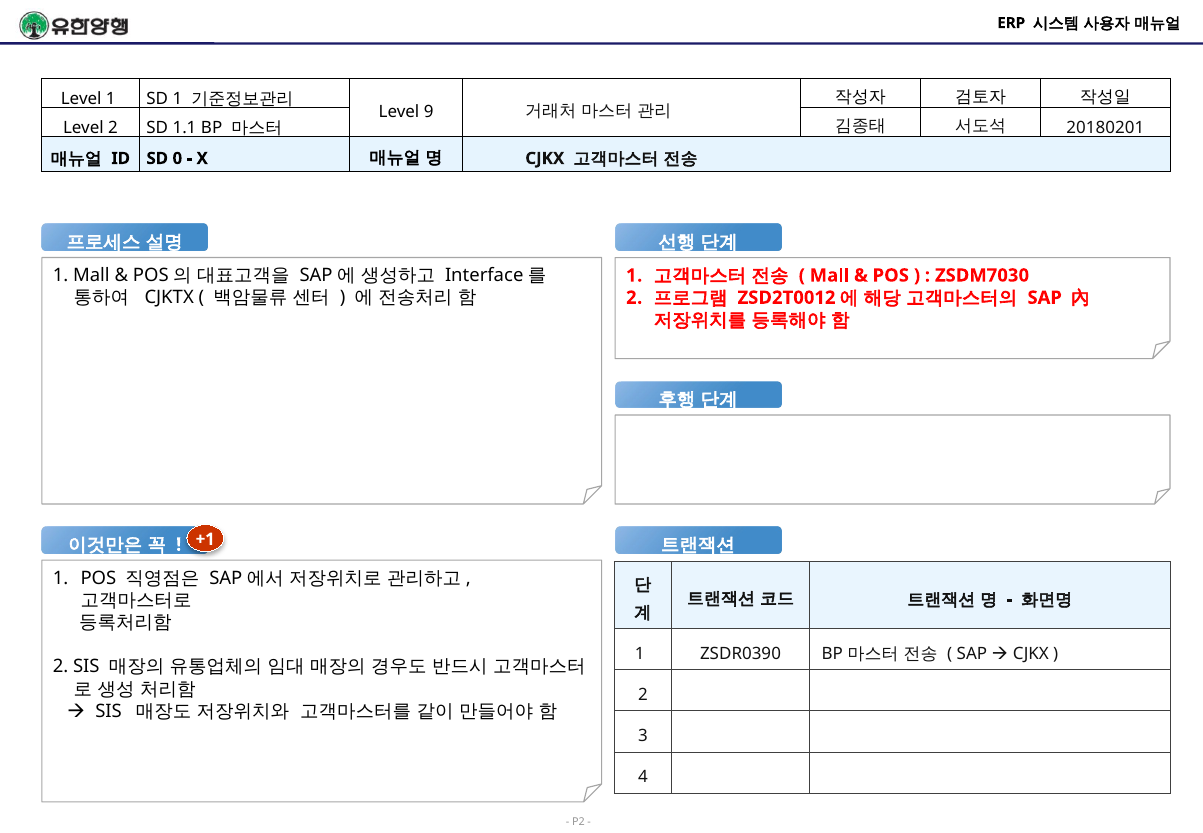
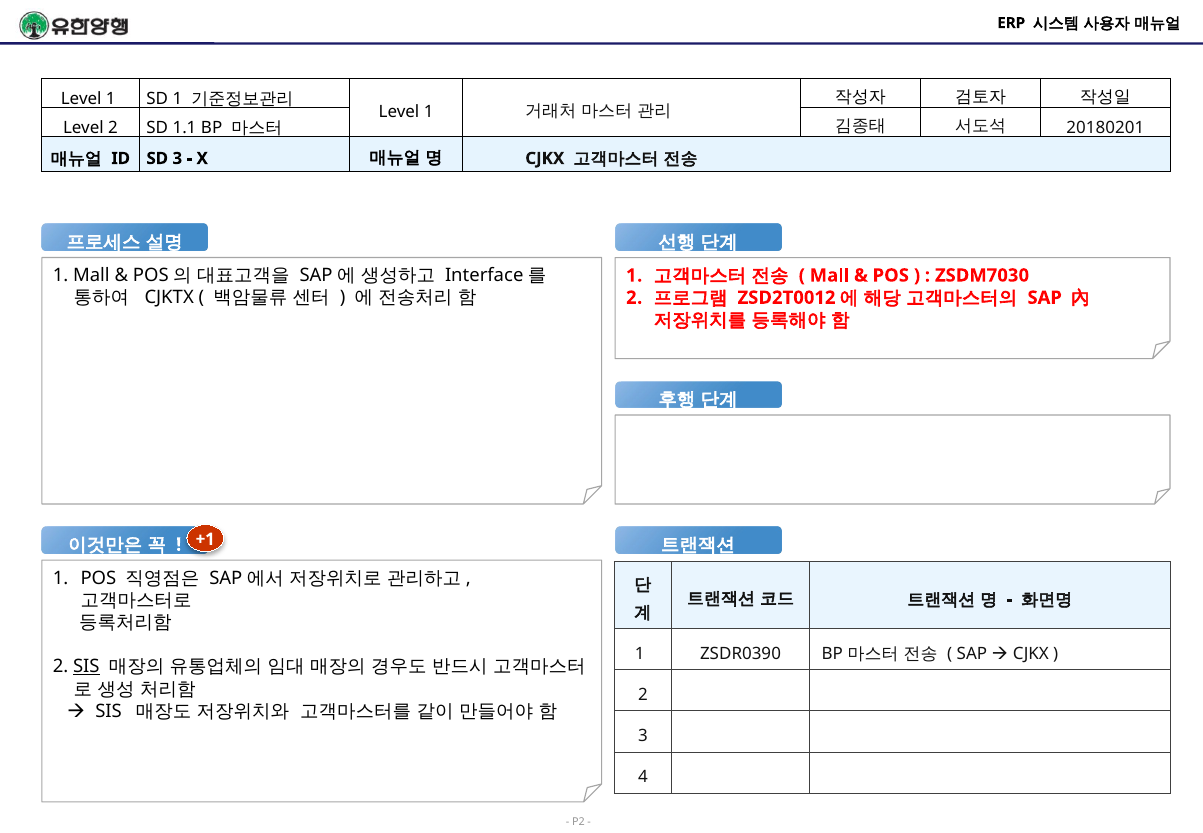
9: 9 -> 1 (429, 112)
SD 0: 0 -> 3 (177, 158)
SIS underline: none -> present (86, 667)
